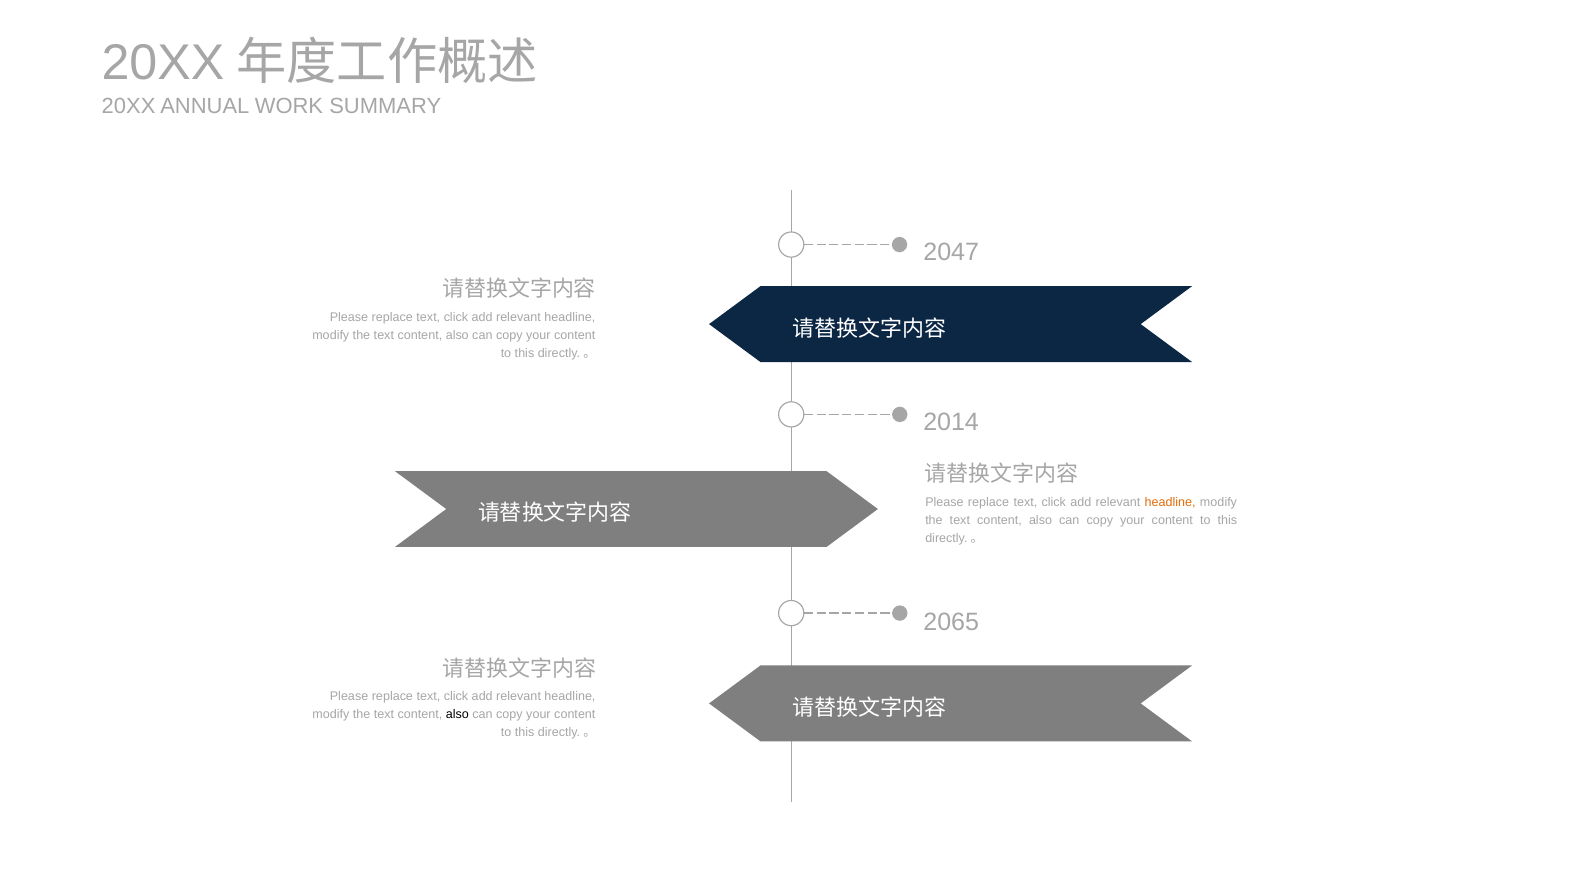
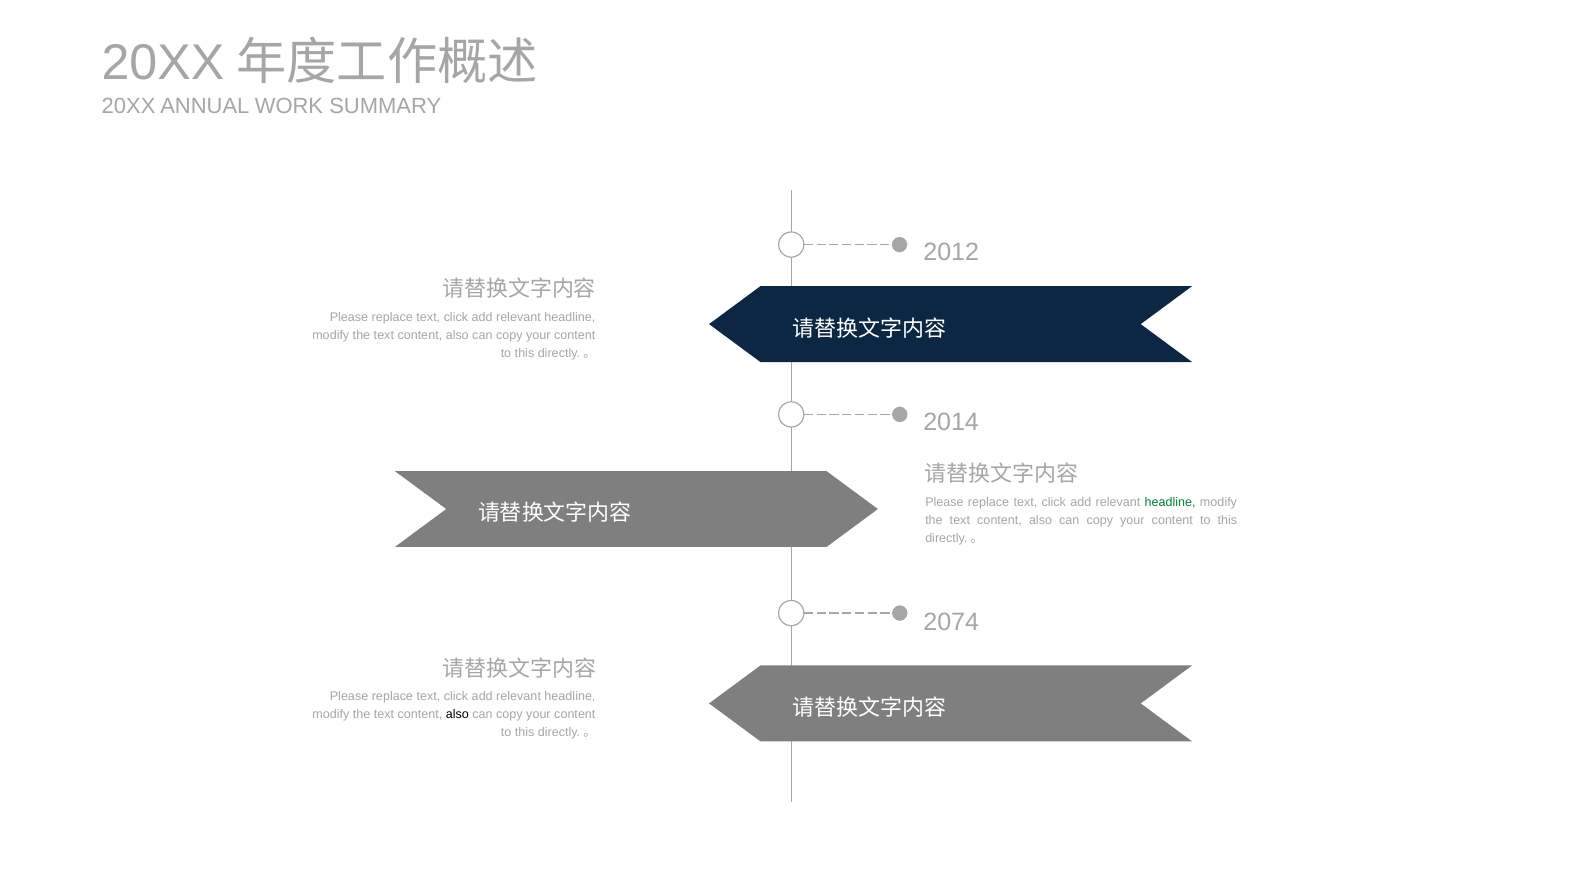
2047: 2047 -> 2012 (951, 253)
headline colour: orange -> green (1170, 502)
2065: 2065 -> 2074 (951, 622)
